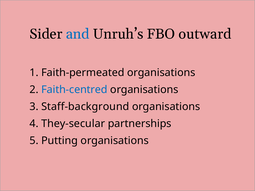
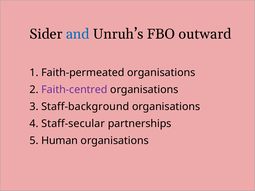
Faith-centred colour: blue -> purple (74, 90)
They-secular: They-secular -> Staff-secular (73, 124)
Putting: Putting -> Human (60, 141)
